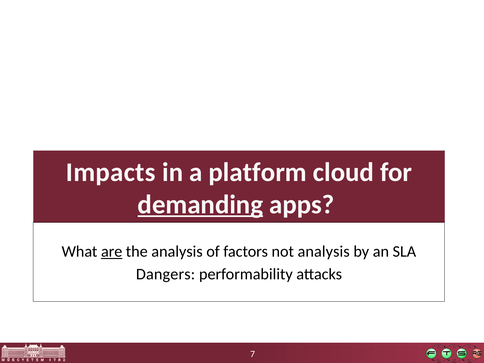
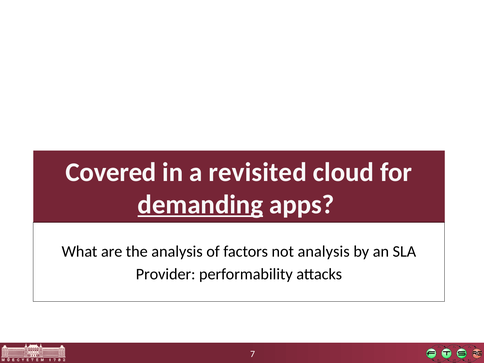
Impacts: Impacts -> Covered (111, 172)
platform: platform -> revisited (258, 172)
are underline: present -> none (112, 252)
Dangers: Dangers -> Provider (166, 274)
